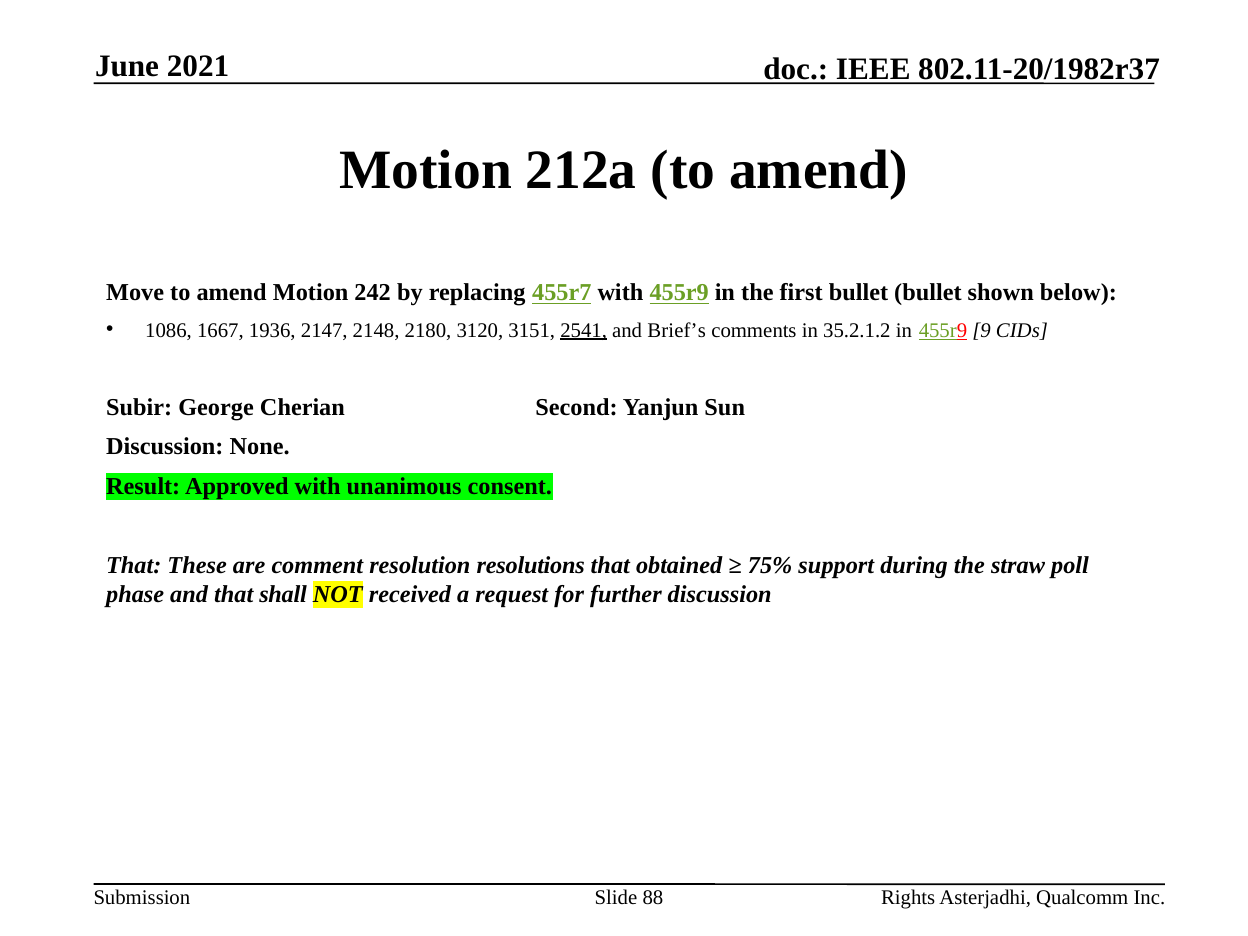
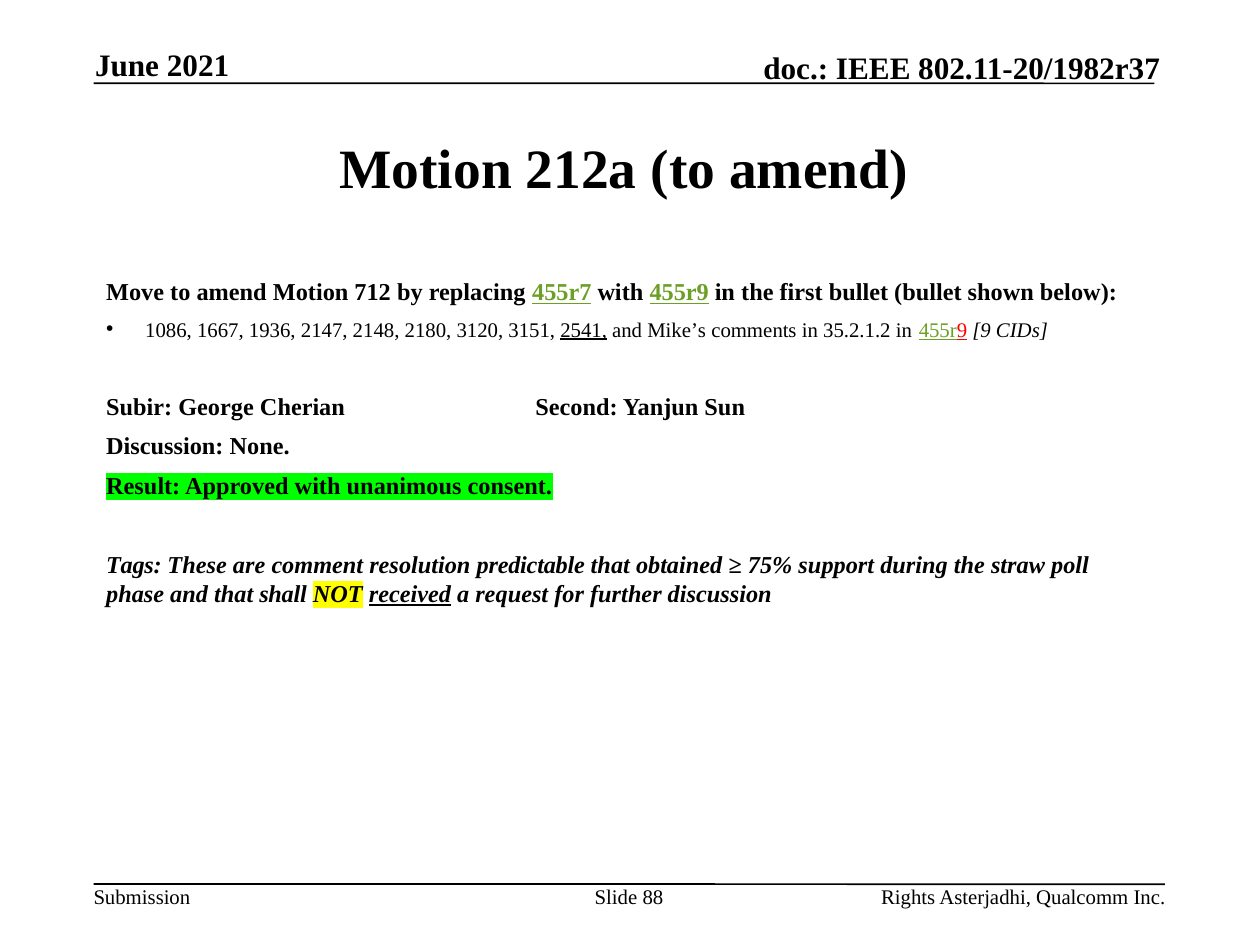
242: 242 -> 712 (373, 293)
Brief’s: Brief’s -> Mike’s (677, 330)
That: That -> Tags (134, 566)
resolutions: resolutions -> predictable (531, 566)
received underline: none -> present (410, 595)
